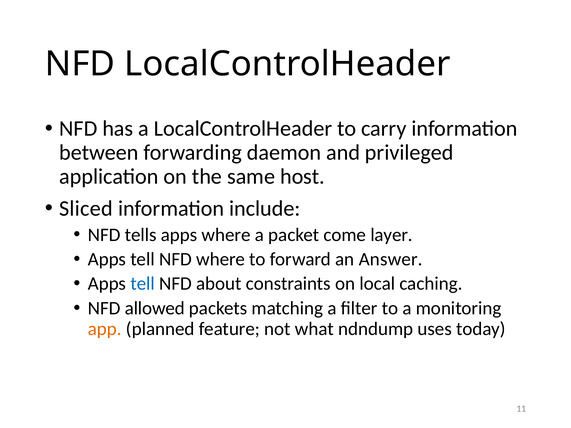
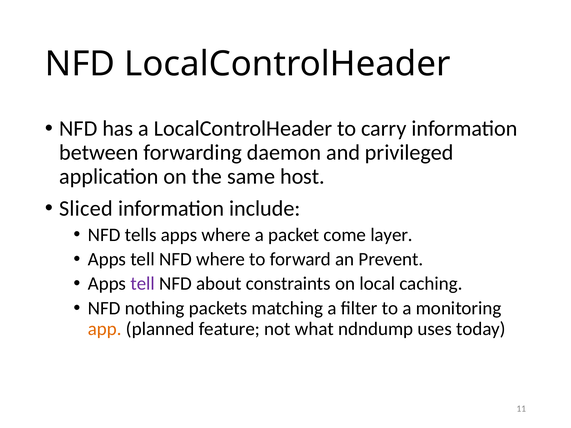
Answer: Answer -> Prevent (391, 259)
tell colour: blue -> purple (143, 284)
allowed: allowed -> nothing (155, 308)
